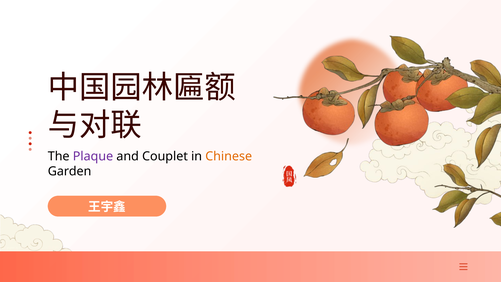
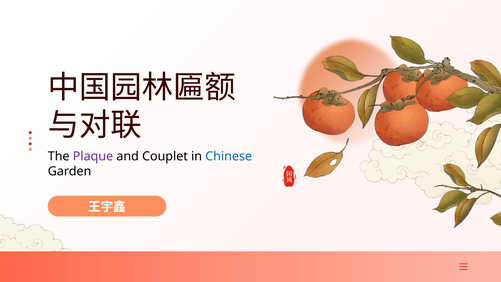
Chinese colour: orange -> blue (229, 156)
